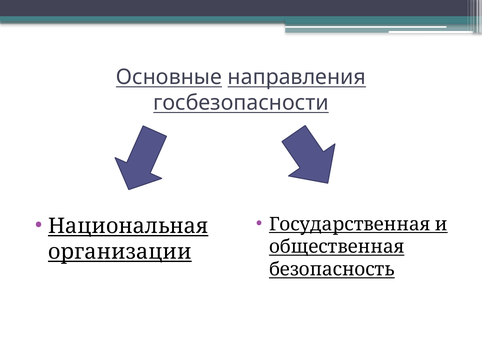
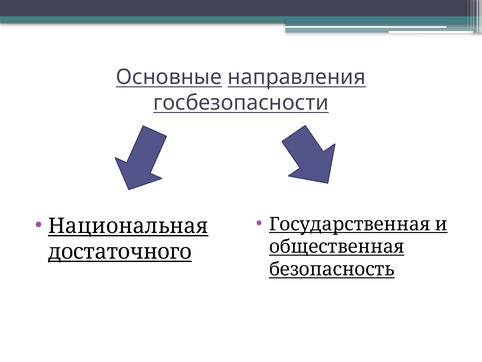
организации: организации -> достаточного (120, 251)
